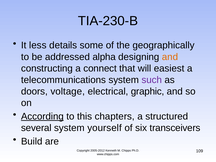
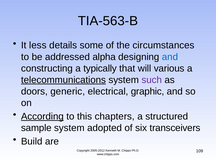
TIA-230-B: TIA-230-B -> TIA-563-B (108, 21)
geographically: geographically -> circumstances (164, 45)
and colour: orange -> blue (170, 57)
connect: connect -> typically (100, 68)
easiest: easiest -> various (169, 68)
telecommunications underline: none -> present (63, 80)
voltage: voltage -> generic (68, 91)
several: several -> sample (36, 128)
yourself: yourself -> adopted (105, 128)
